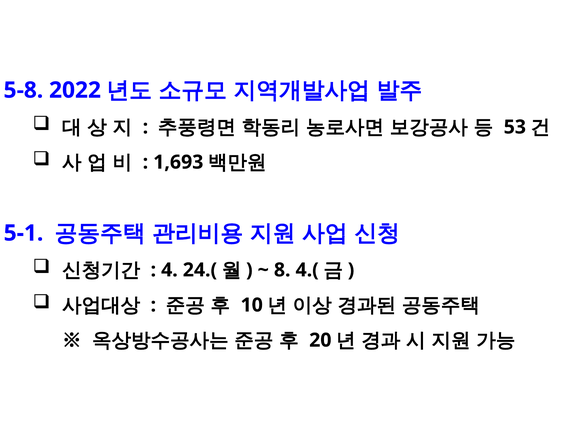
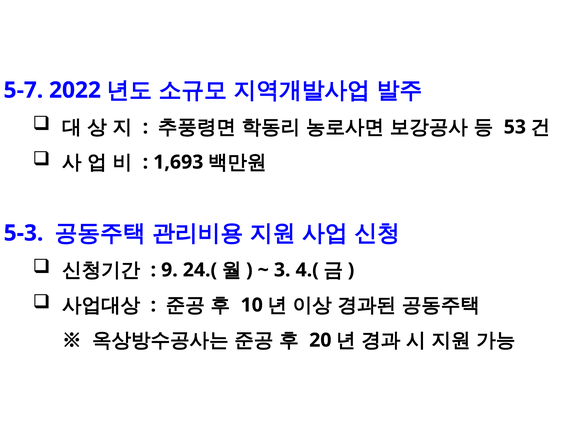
5-8: 5-8 -> 5-7 (23, 90)
5-1: 5-1 -> 5-3 (23, 233)
4: 4 -> 9 (169, 270)
8: 8 -> 3 (282, 270)
